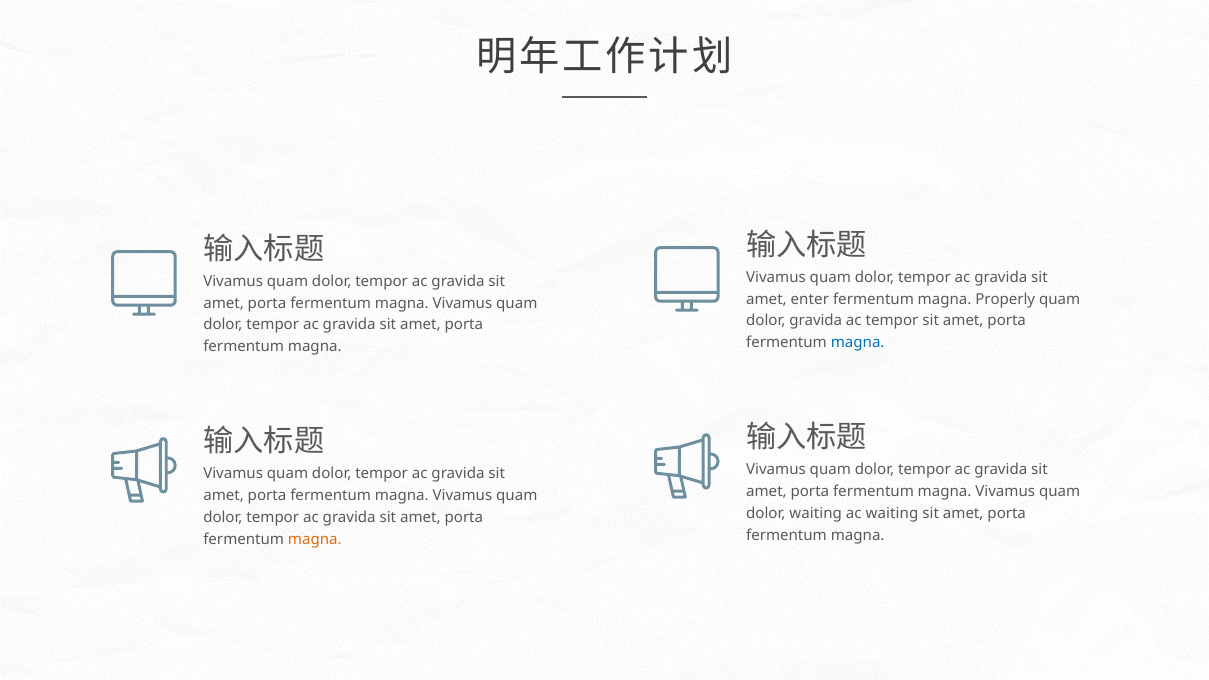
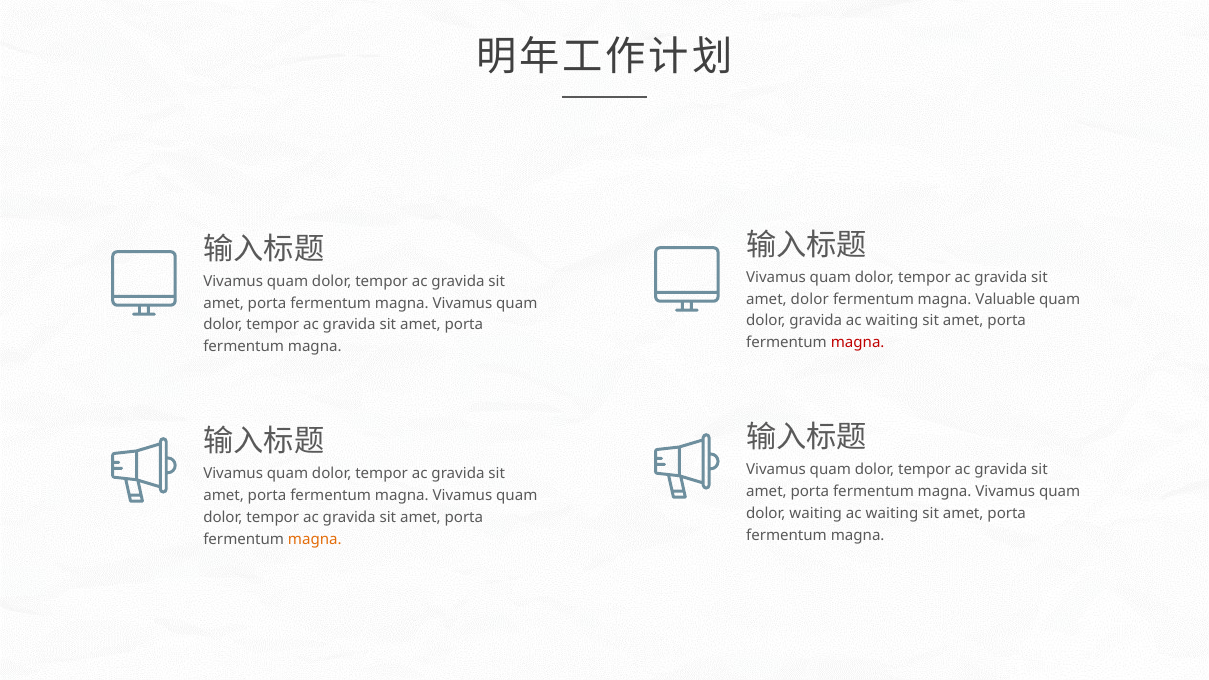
amet enter: enter -> dolor (810, 299)
Properly: Properly -> Valuable (1005, 299)
tempor: tempor -> waiting (892, 321)
magna colour: blue -> red (858, 343)
